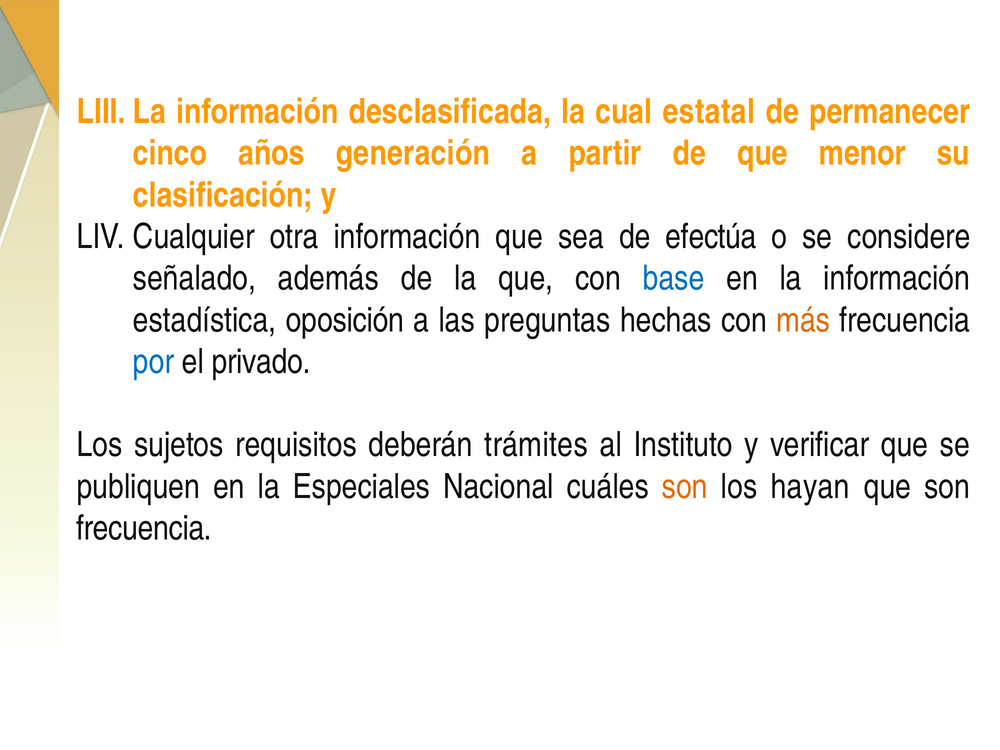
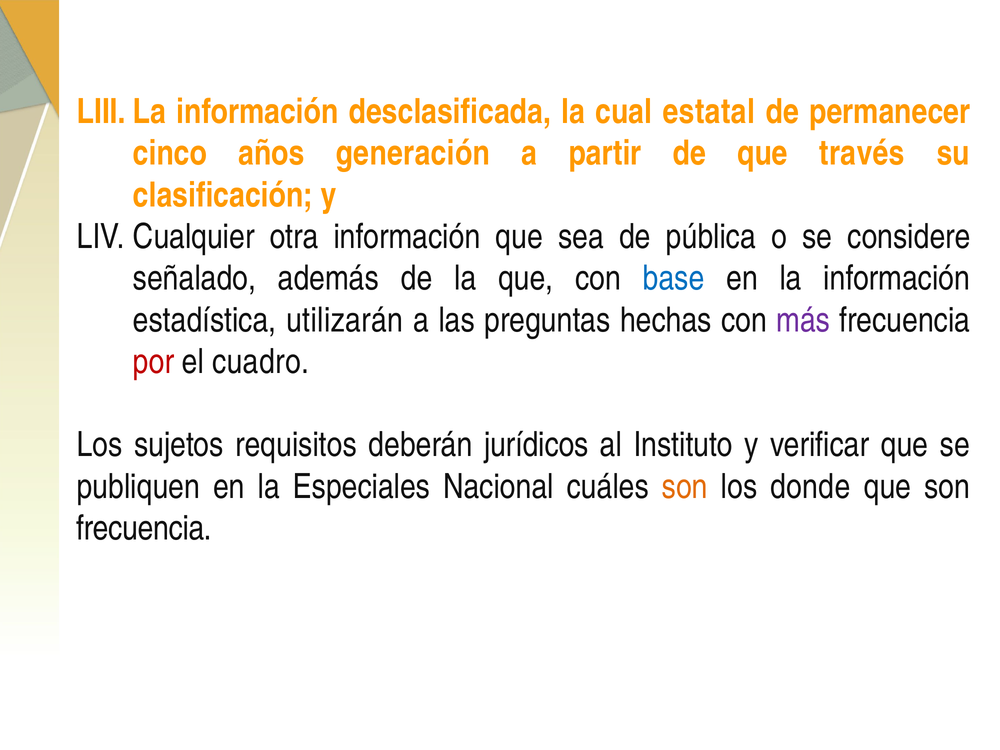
menor: menor -> través (862, 153)
efectúa: efectúa -> pública (711, 237)
oposición: oposición -> utilizarán (345, 320)
más colour: orange -> purple (803, 320)
por colour: blue -> red (154, 362)
privado: privado -> cuadro (261, 362)
trámites: trámites -> jurídicos (536, 445)
hayan: hayan -> donde (810, 487)
